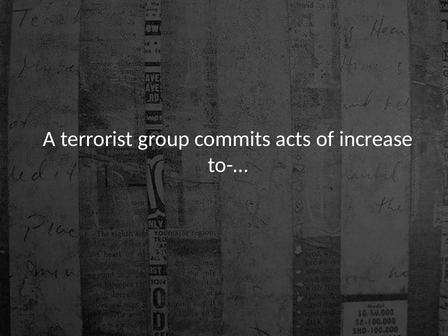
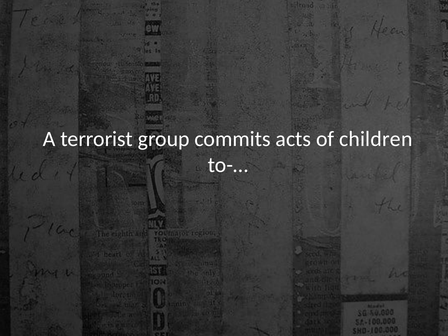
increase: increase -> children (376, 139)
